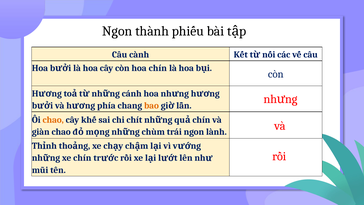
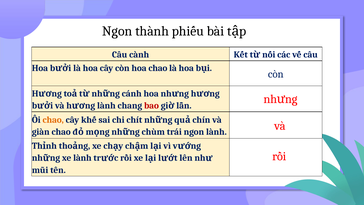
hoa chín: chín -> chao (158, 68)
phía: phía -> lành (106, 105)
bao colour: orange -> red (151, 105)
xe chín: chín -> lành (82, 158)
